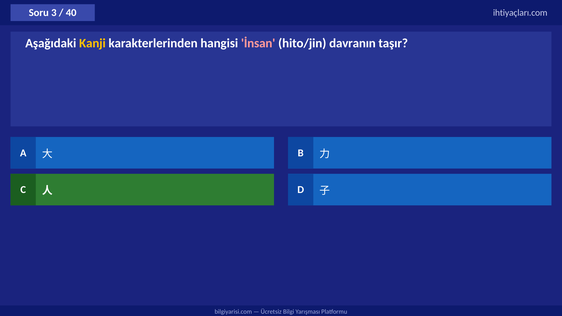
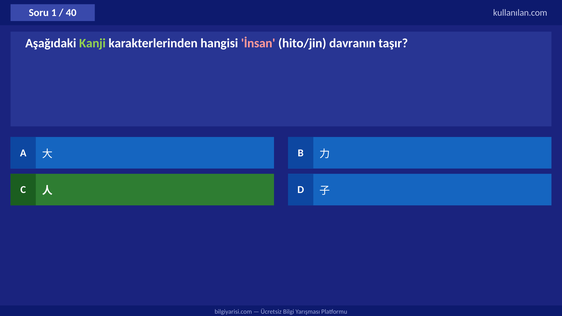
3: 3 -> 1 (54, 13)
ihtiyaçları.com: ihtiyaçları.com -> kullanılan.com (520, 13)
Kanji colour: yellow -> light green (92, 43)
